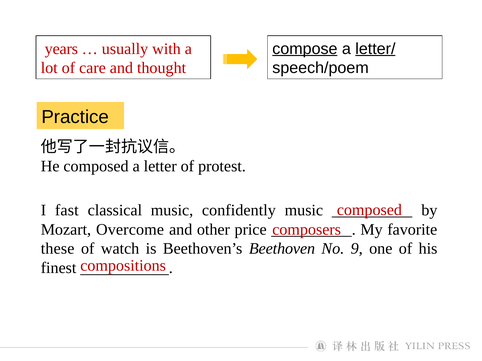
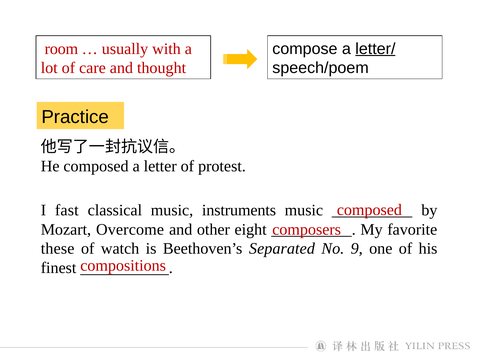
compose underline: present -> none (305, 49)
years: years -> room (61, 49)
confidently: confidently -> instruments (239, 210)
price: price -> eight (251, 230)
Beethoven: Beethoven -> Separated (282, 249)
